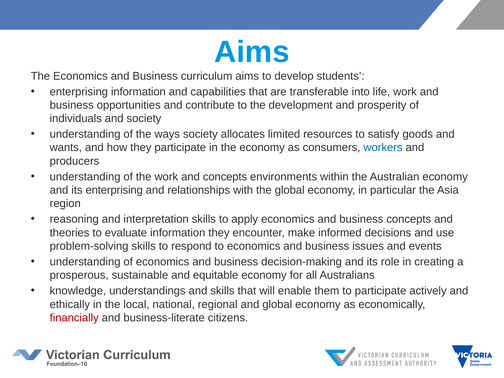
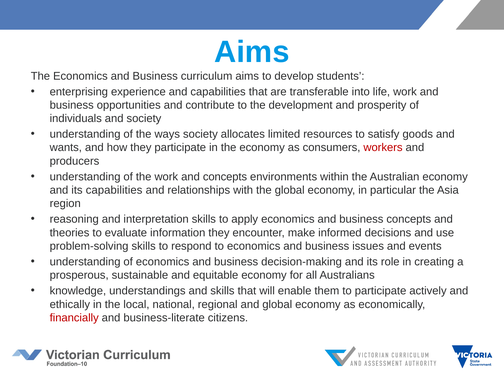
enterprising information: information -> experience (138, 92)
workers colour: blue -> red (383, 148)
its enterprising: enterprising -> capabilities (114, 190)
